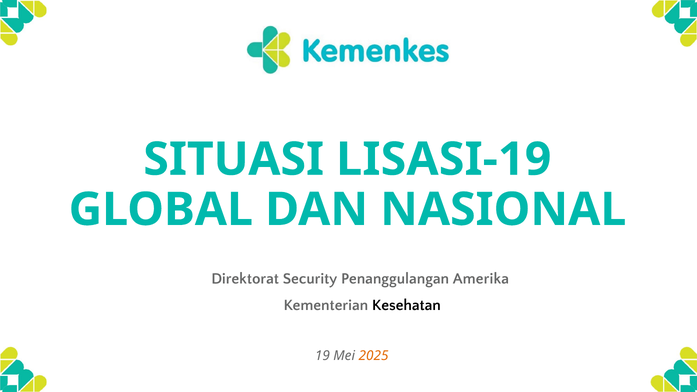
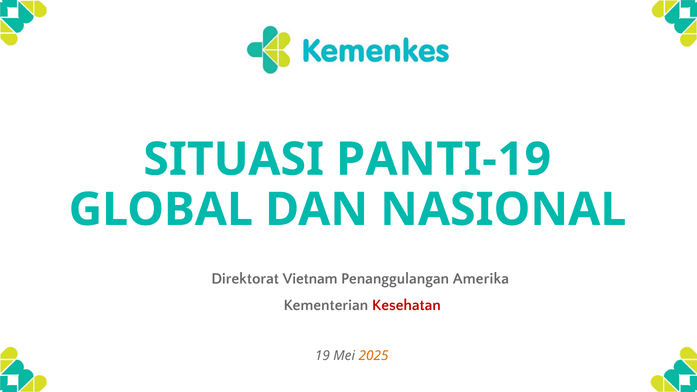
LISASI-19: LISASI-19 -> PANTI-19 (444, 159)
Security: Security -> Vietnam (310, 279)
Kesehatan colour: black -> red (406, 305)
